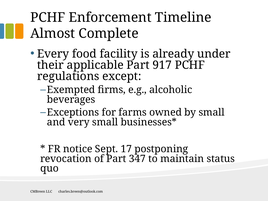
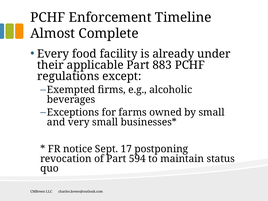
917: 917 -> 883 (162, 65)
347: 347 -> 594 (137, 159)
